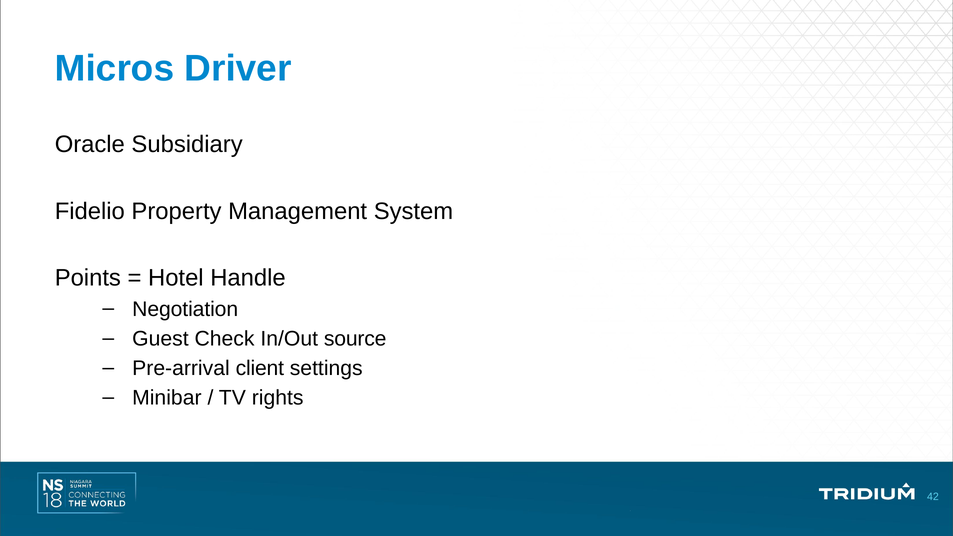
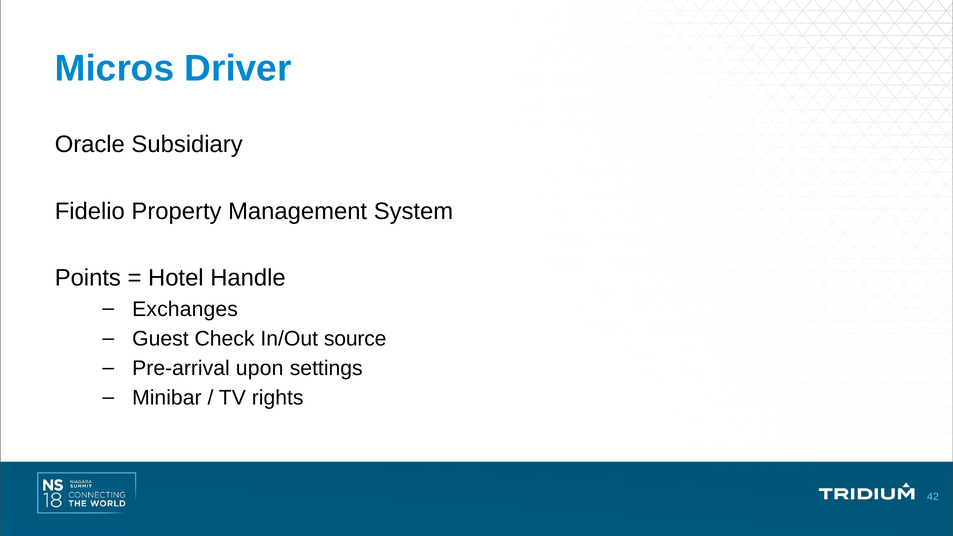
Negotiation: Negotiation -> Exchanges (185, 309)
client: client -> upon (260, 368)
